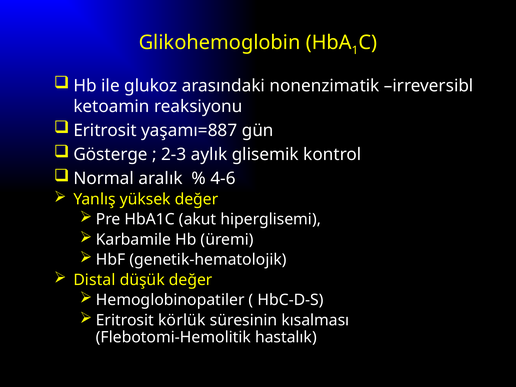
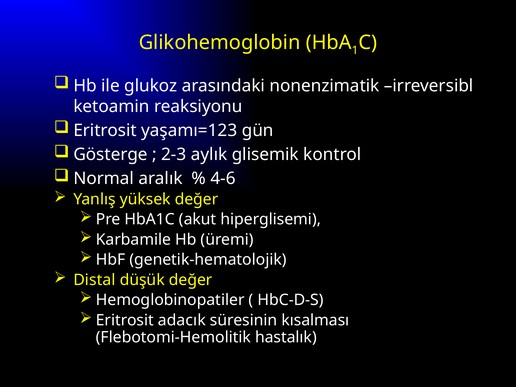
yaşamı=887: yaşamı=887 -> yaşamı=123 (189, 130)
körlük: körlük -> adacık (182, 320)
